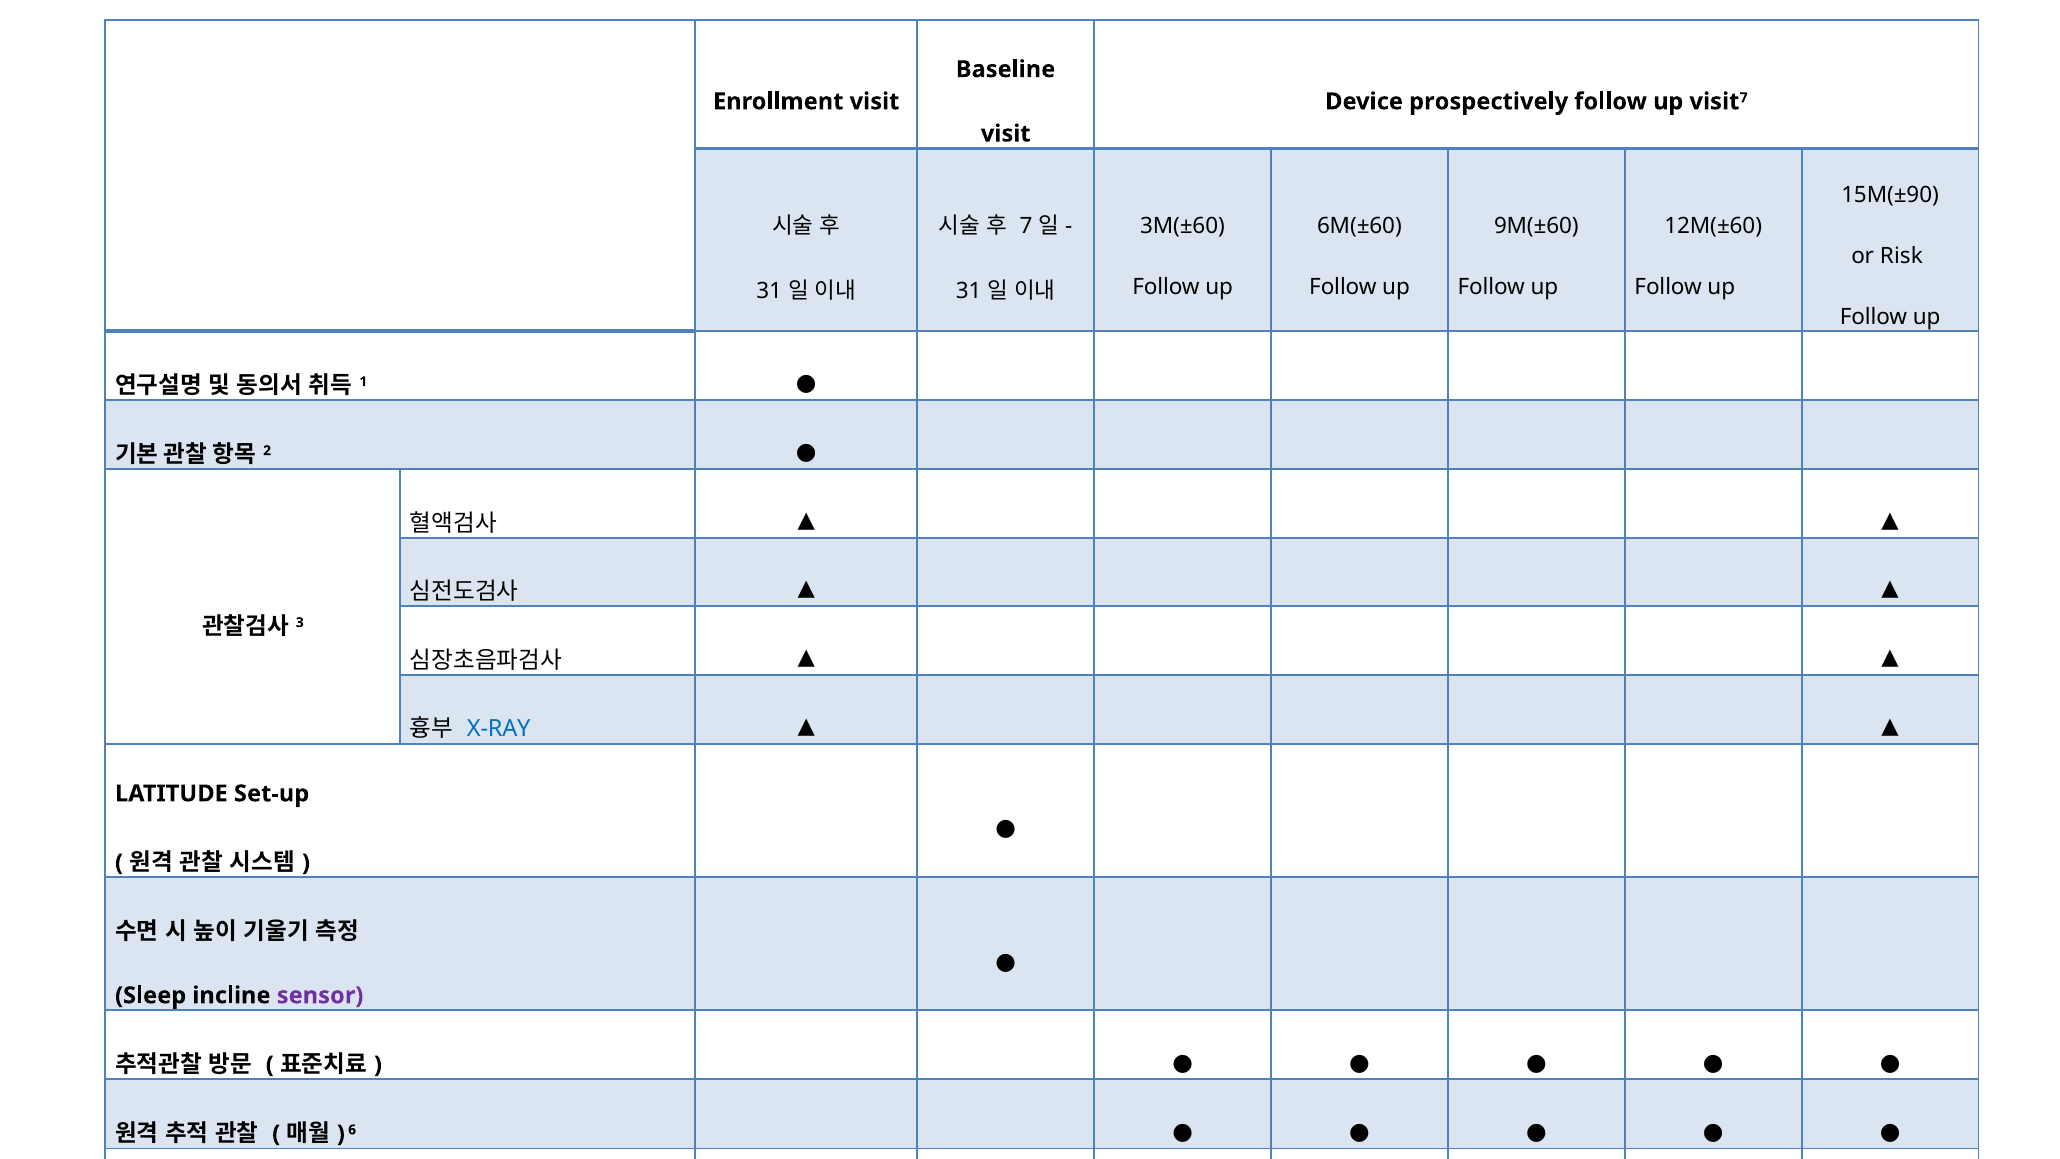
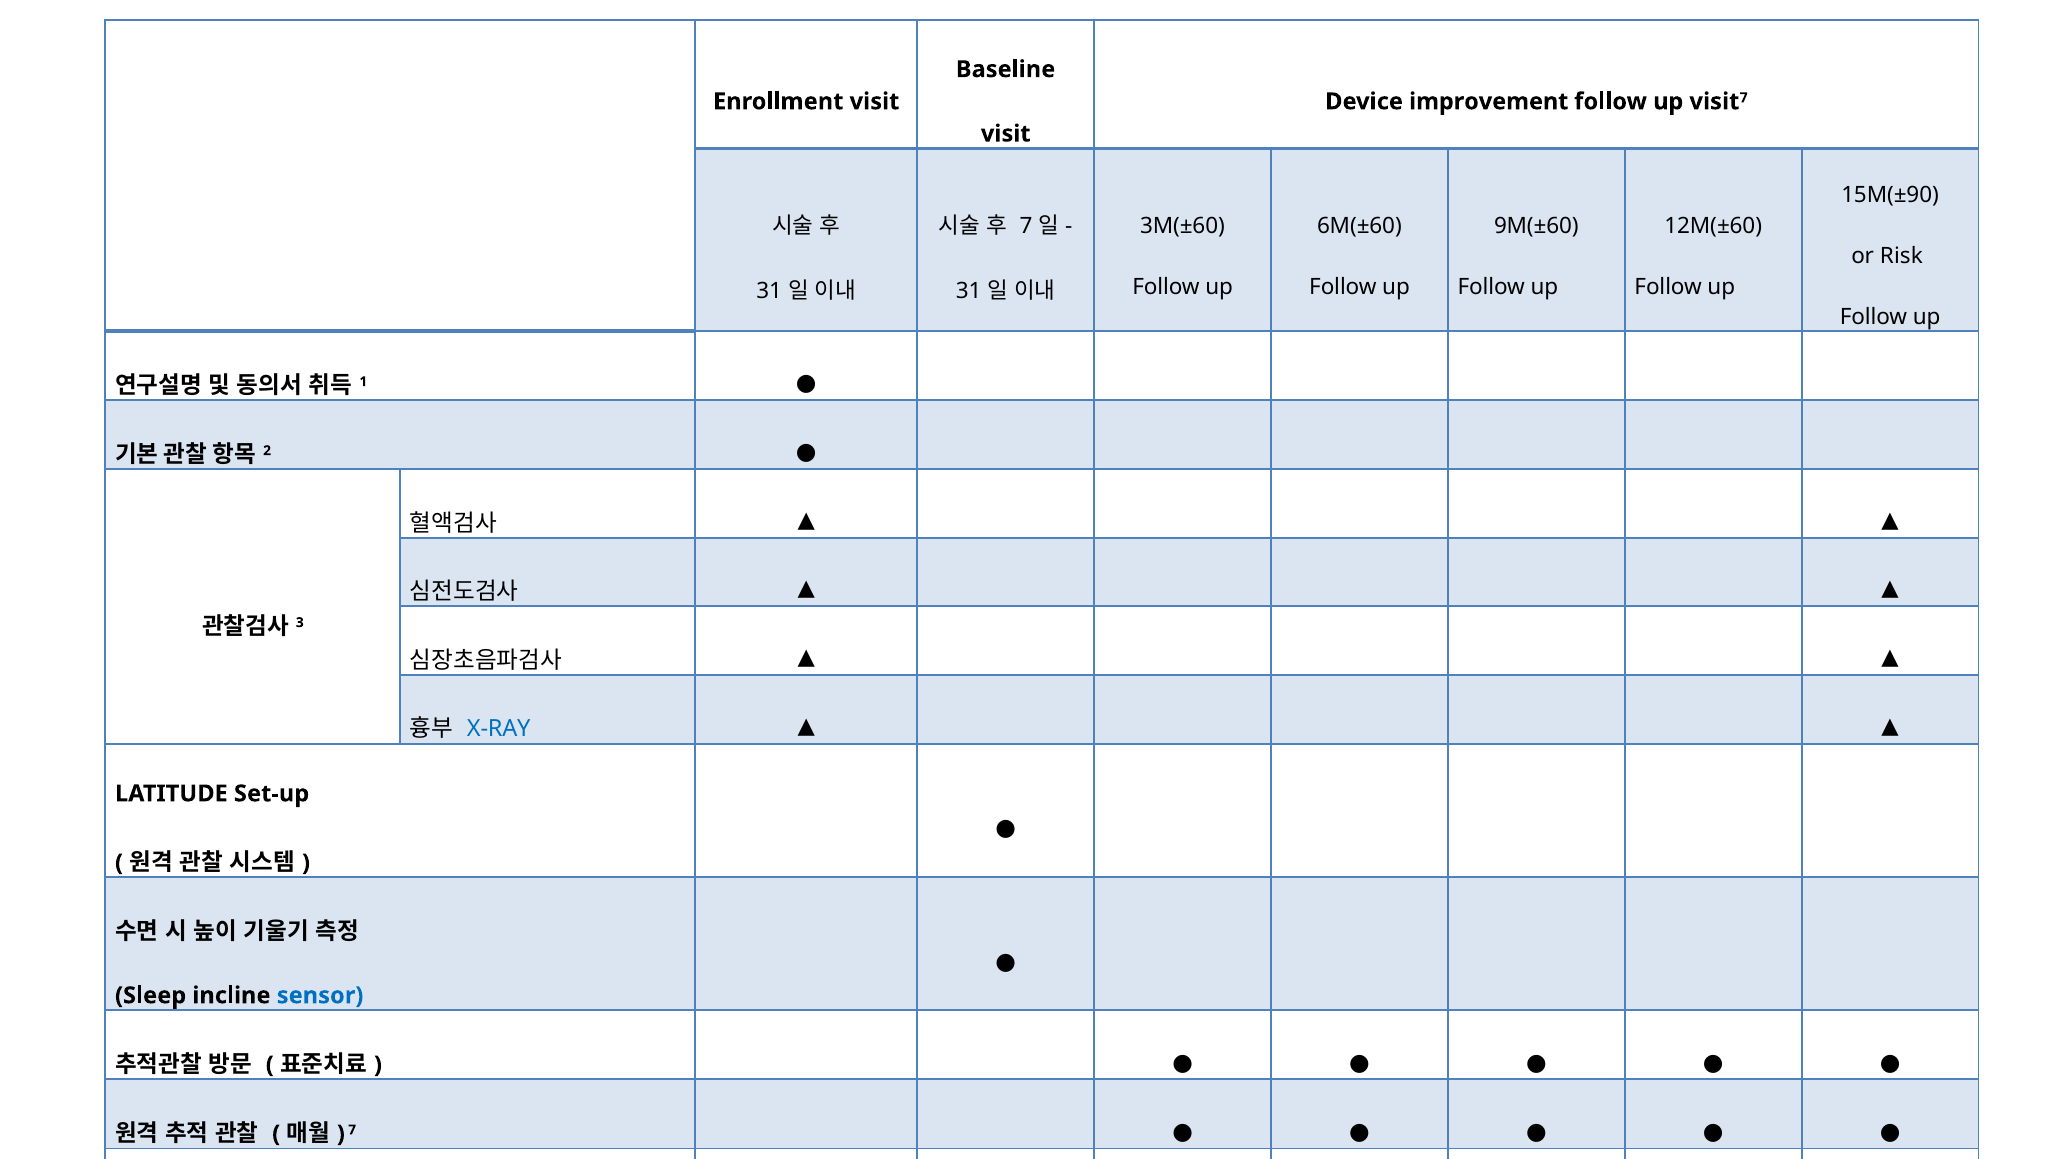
prospectively: prospectively -> improvement (1489, 102)
sensor colour: purple -> blue (320, 995)
6: 6 -> 7 (352, 1130)
